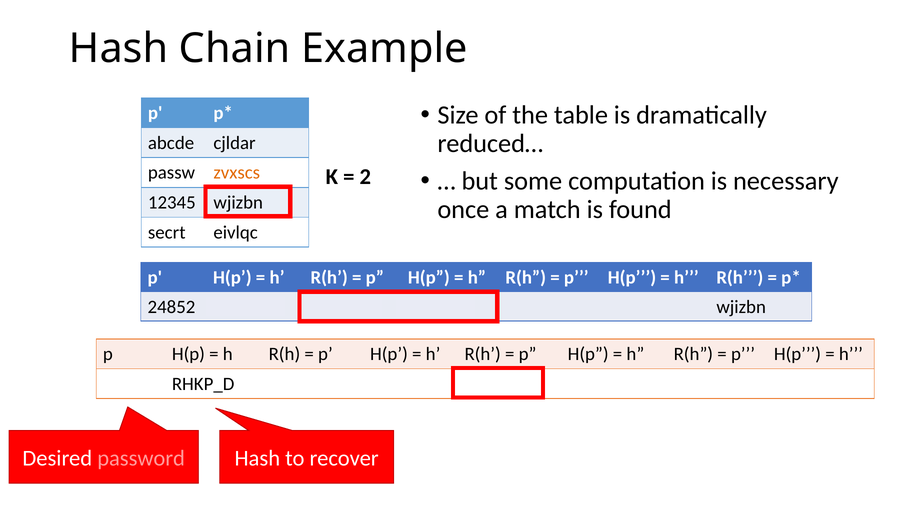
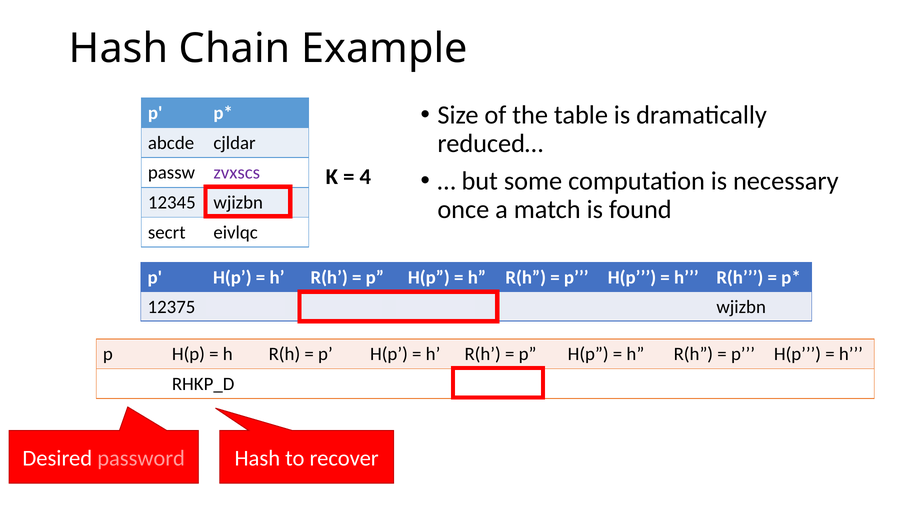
zvxscs colour: orange -> purple (237, 173)
2: 2 -> 4 (365, 177)
24852: 24852 -> 12375 (171, 307)
